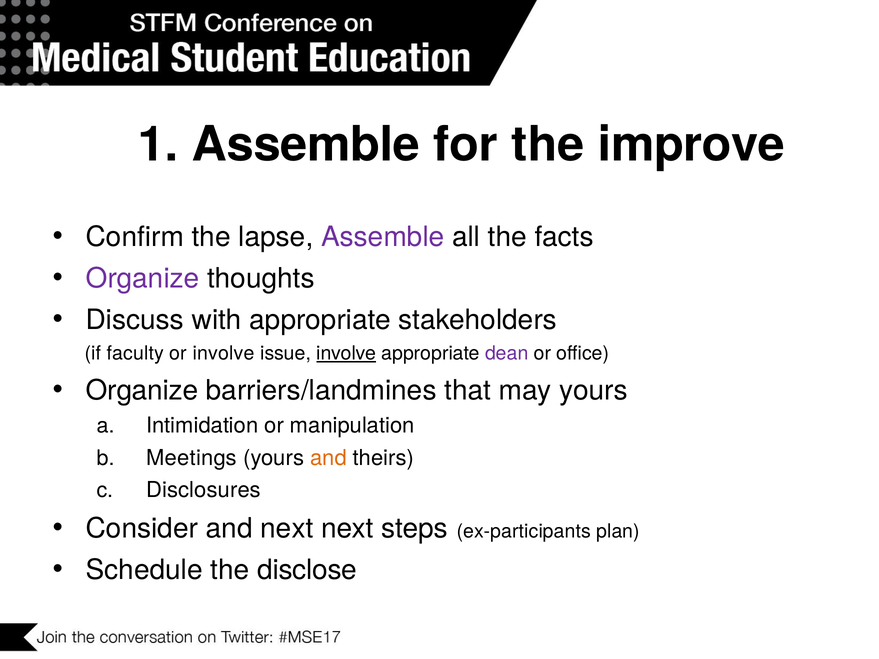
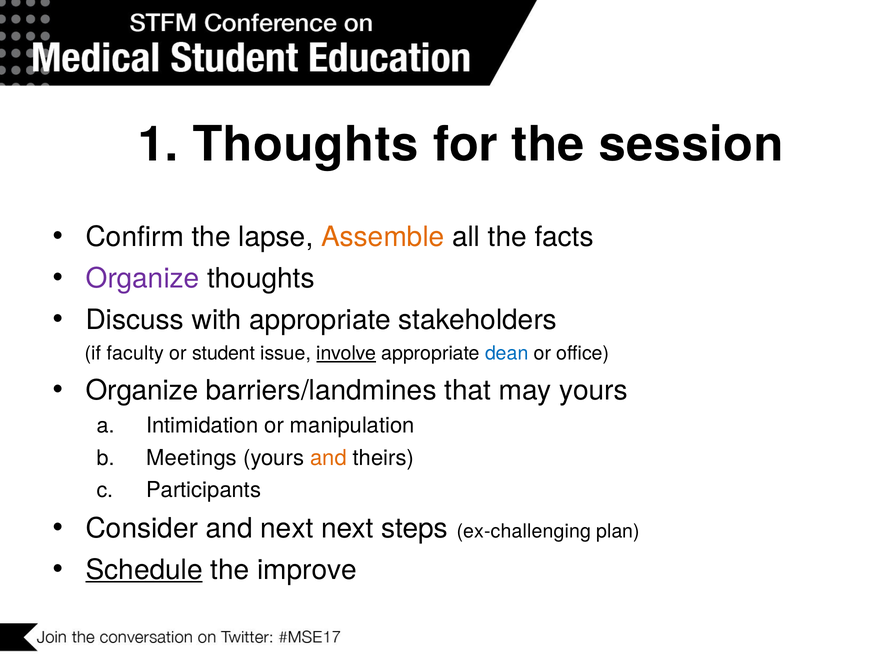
1 Assemble: Assemble -> Thoughts (306, 145)
improve: improve -> session (691, 145)
Assemble colour: purple -> orange (383, 237)
or involve: involve -> student (224, 353)
dean colour: purple -> blue (507, 353)
Disclosures: Disclosures -> Participants (204, 490)
ex-participants: ex-participants -> ex-challenging (524, 531)
Schedule underline: none -> present (144, 570)
disclose: disclose -> improve (307, 570)
